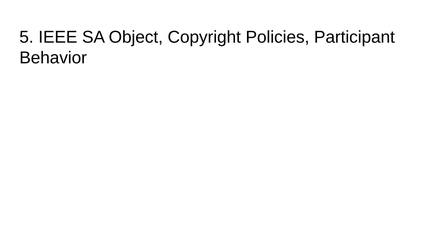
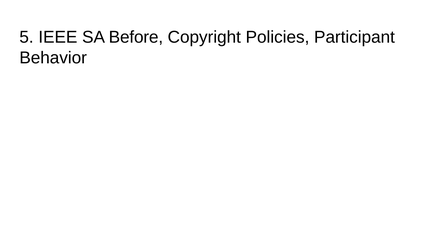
Object: Object -> Before (136, 37)
